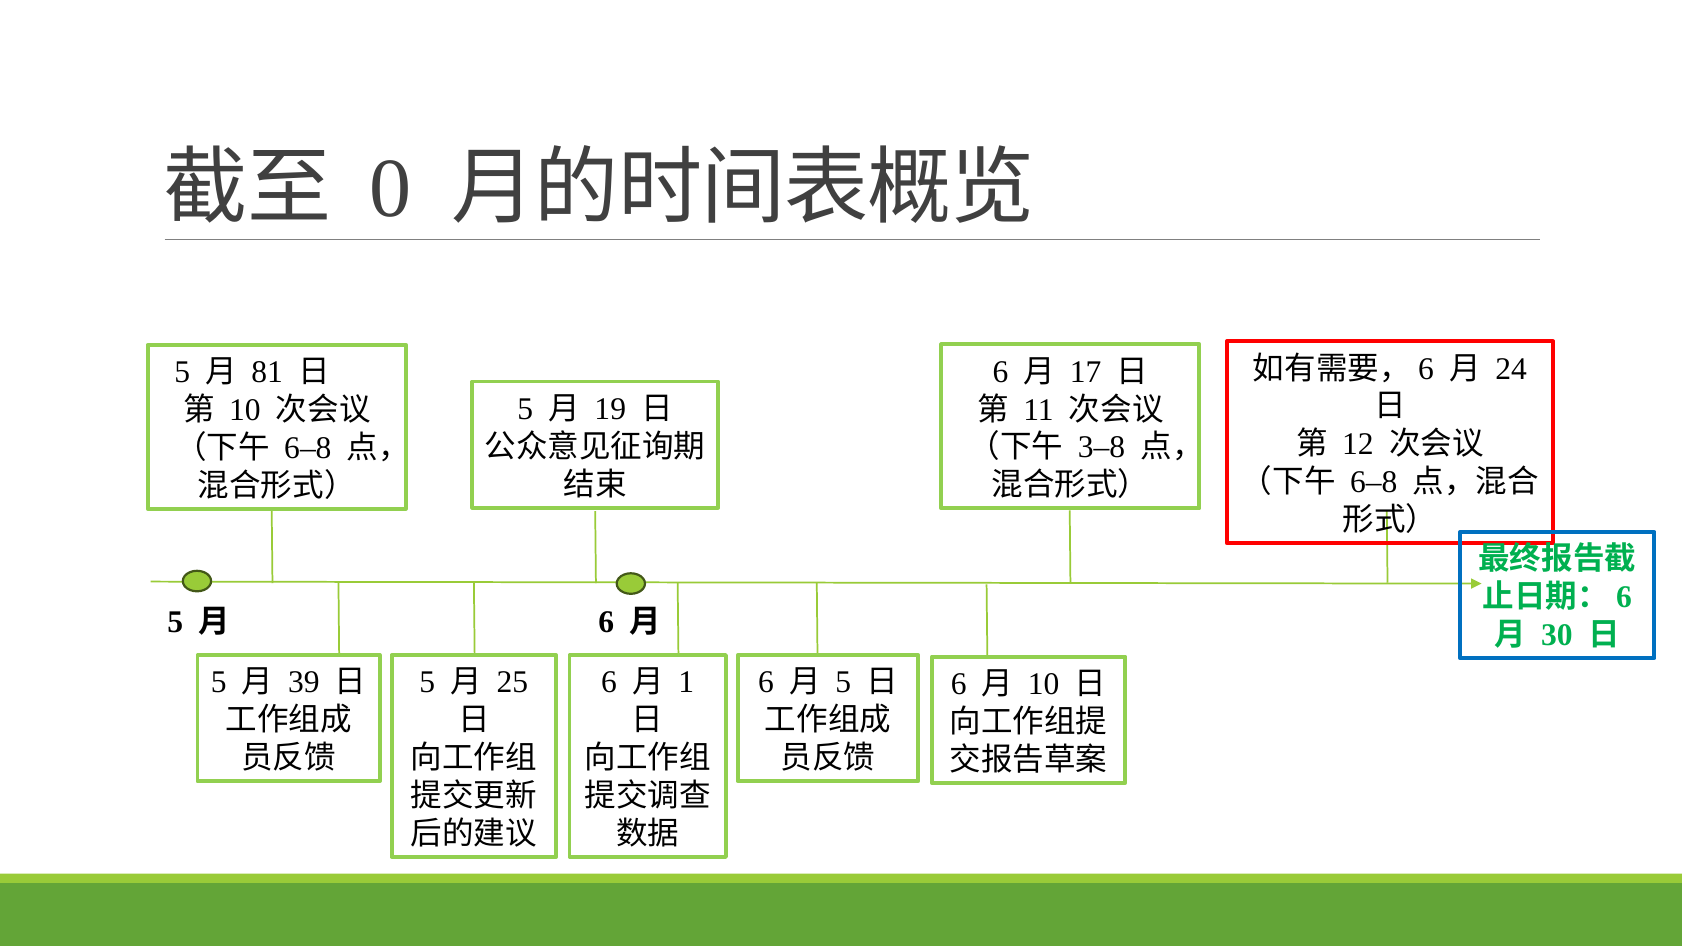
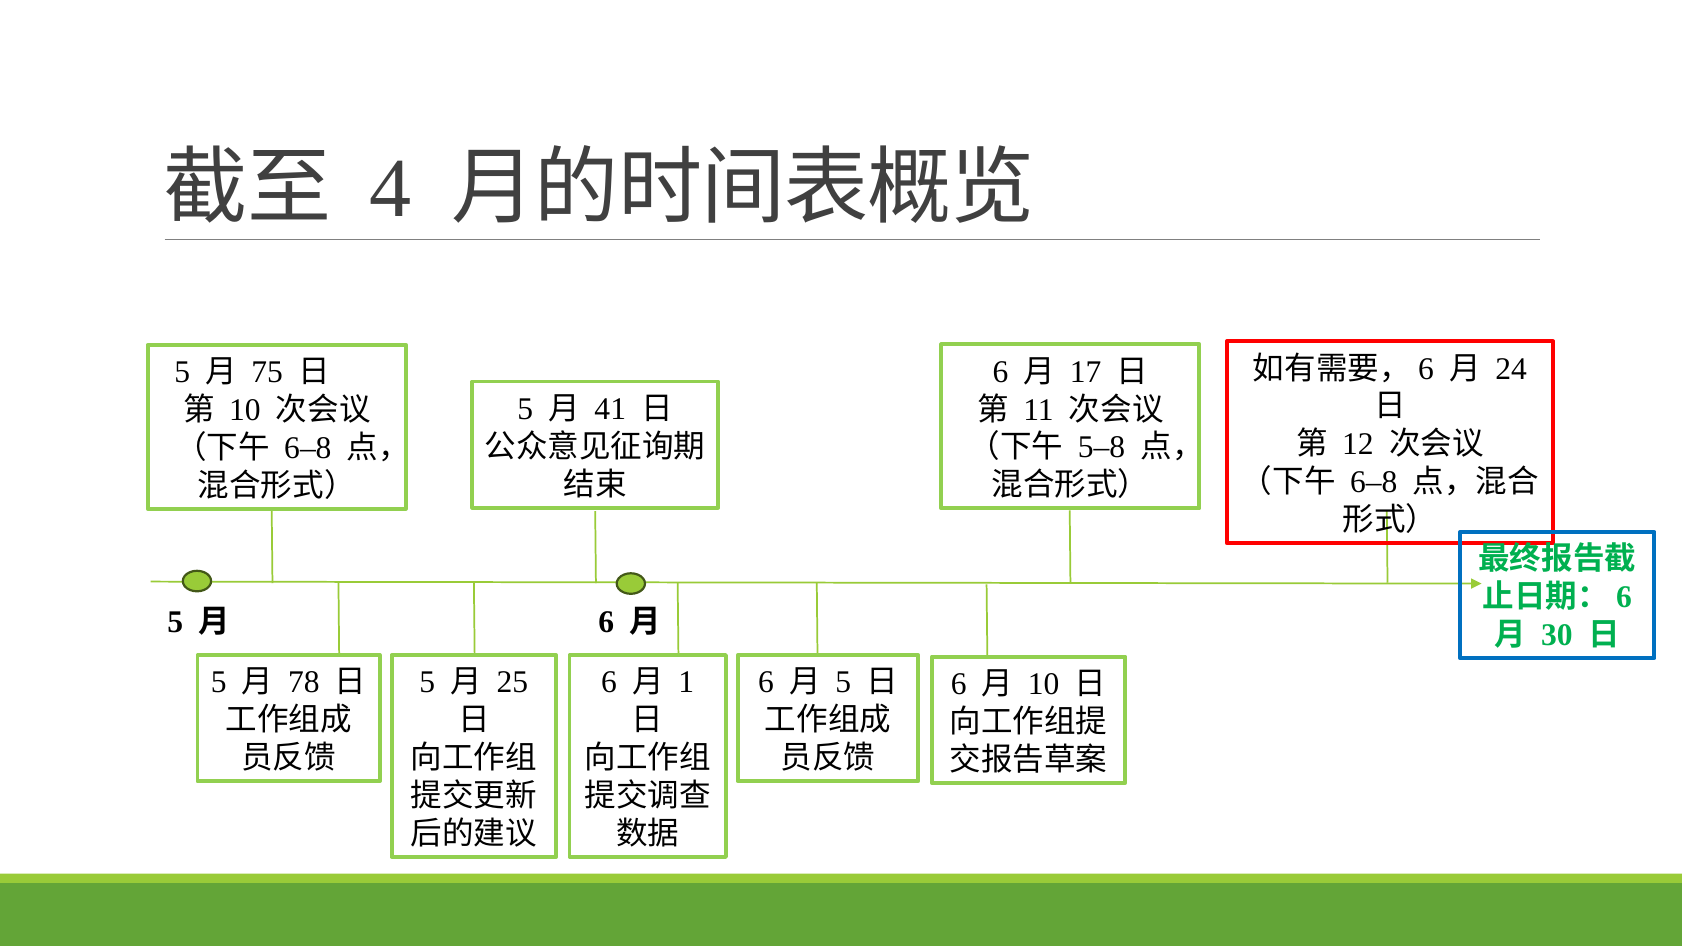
0: 0 -> 4 (390, 188)
81: 81 -> 75 (267, 372)
19: 19 -> 41 (610, 409)
3–8: 3–8 -> 5–8 (1102, 448)
39: 39 -> 78 (304, 683)
